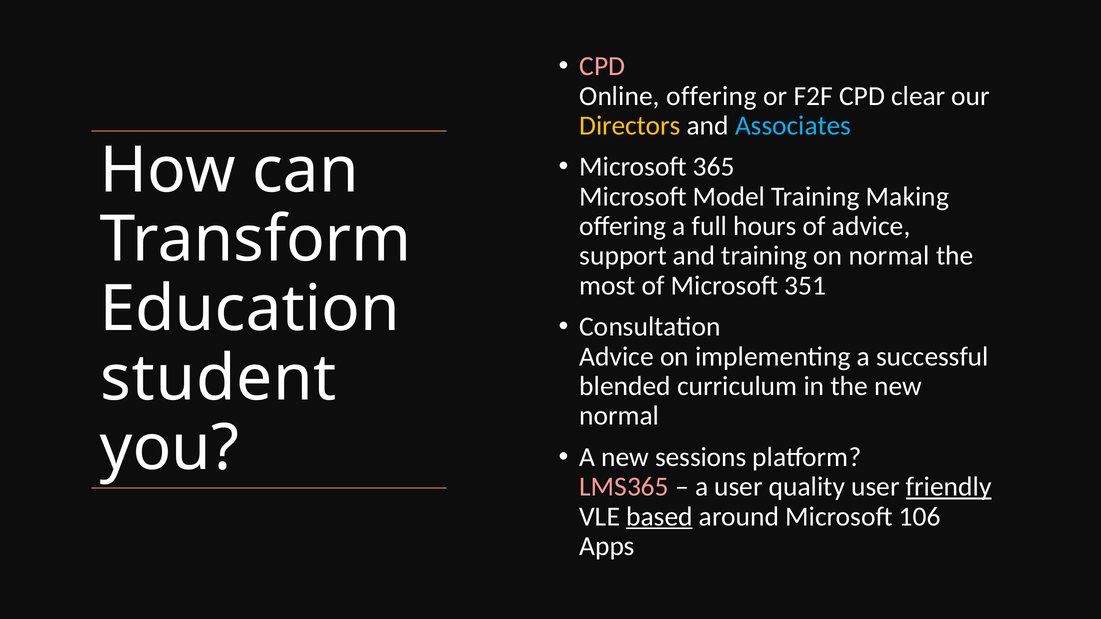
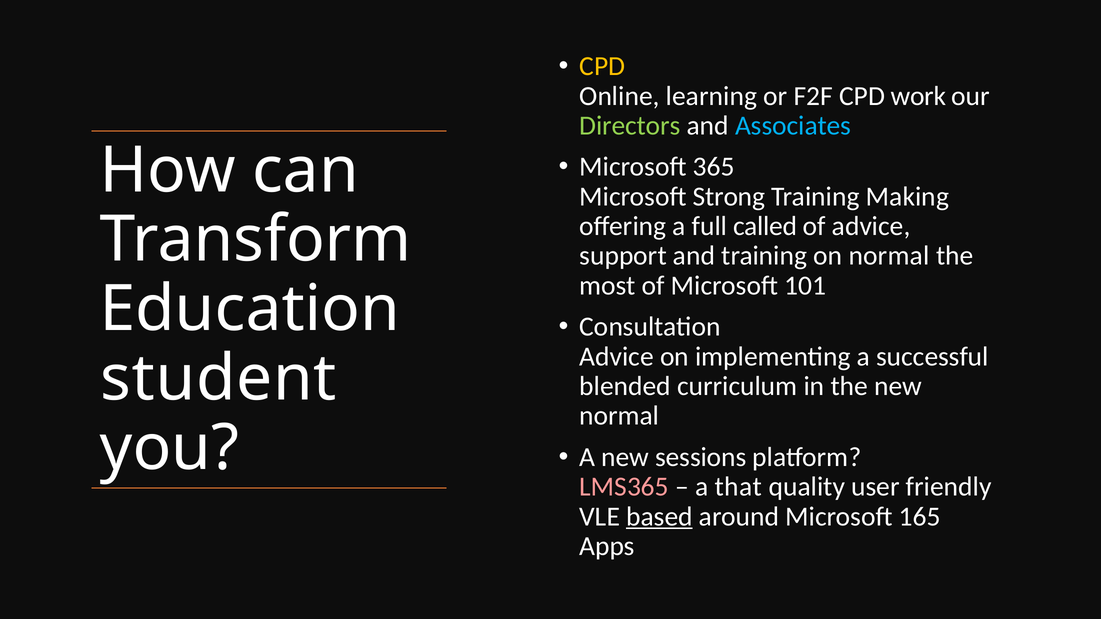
CPD colour: pink -> yellow (602, 66)
Online offering: offering -> learning (712, 96)
clear: clear -> work (918, 96)
Directors colour: yellow -> light green (630, 126)
Model: Model -> Strong (729, 197)
hours: hours -> called (765, 226)
351: 351 -> 101 (805, 286)
a user: user -> that (738, 487)
friendly underline: present -> none (949, 487)
106: 106 -> 165 (920, 517)
